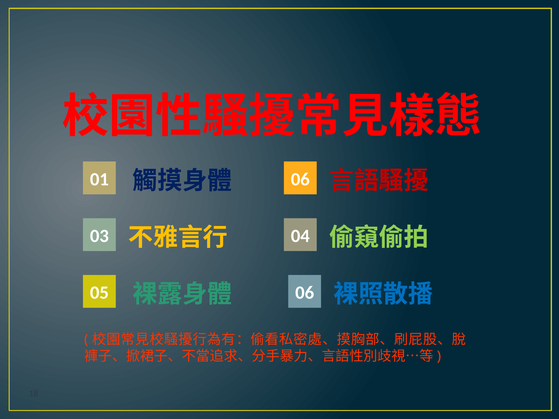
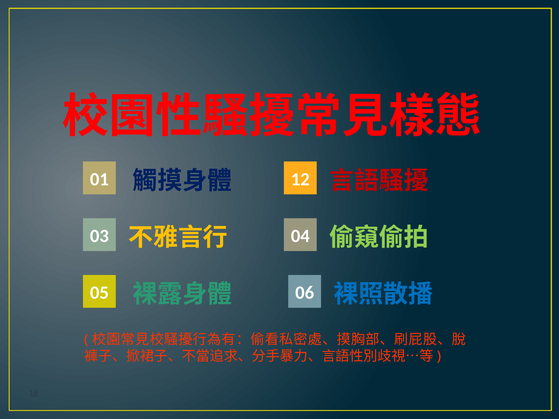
01 06: 06 -> 12 (300, 179)
